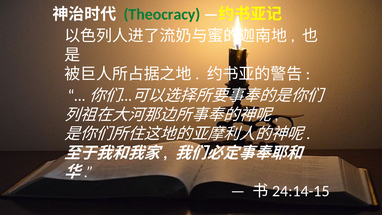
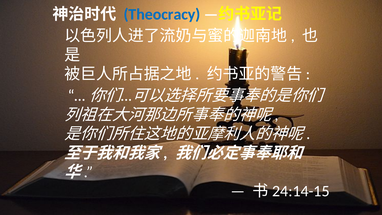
Theocracy colour: green -> blue (162, 14)
